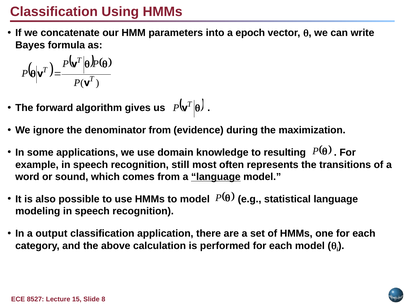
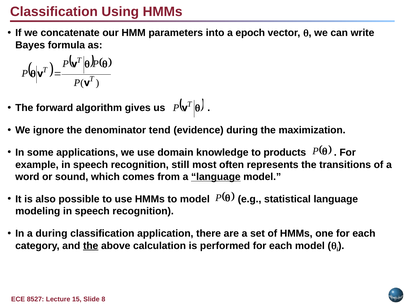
denominator from: from -> tend (160, 130)
resulting: resulting -> products (285, 152)
a output: output -> during (51, 233)
the underline: none -> present (91, 246)
